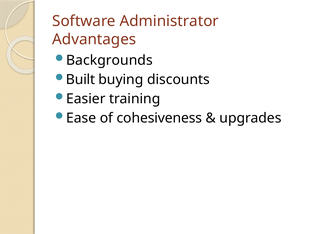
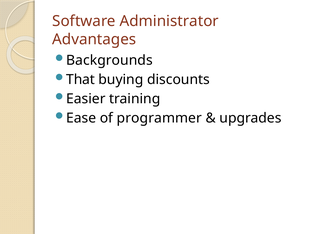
Built: Built -> That (81, 80)
cohesiveness: cohesiveness -> programmer (159, 118)
